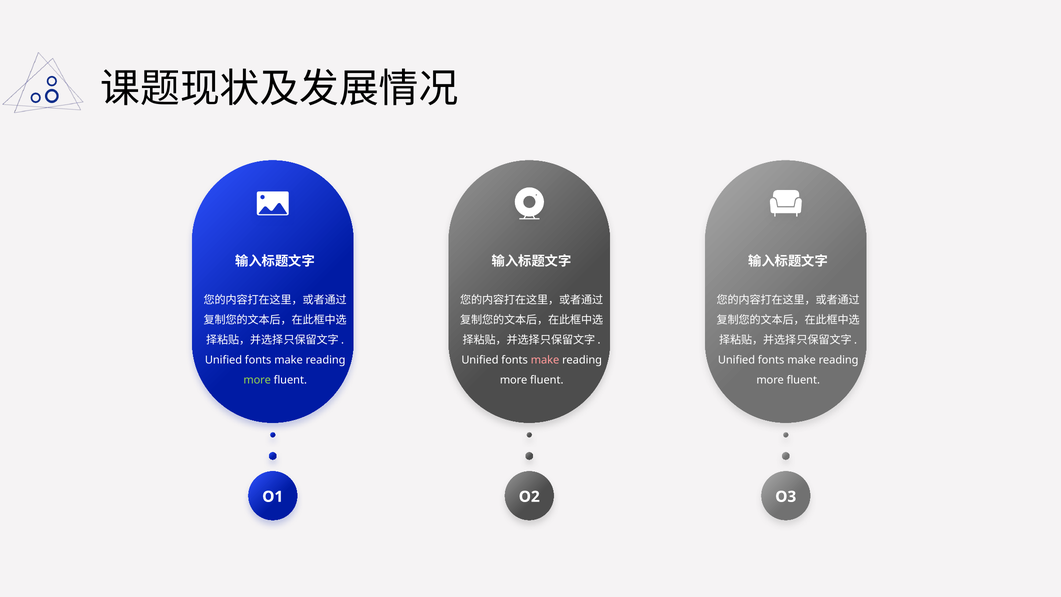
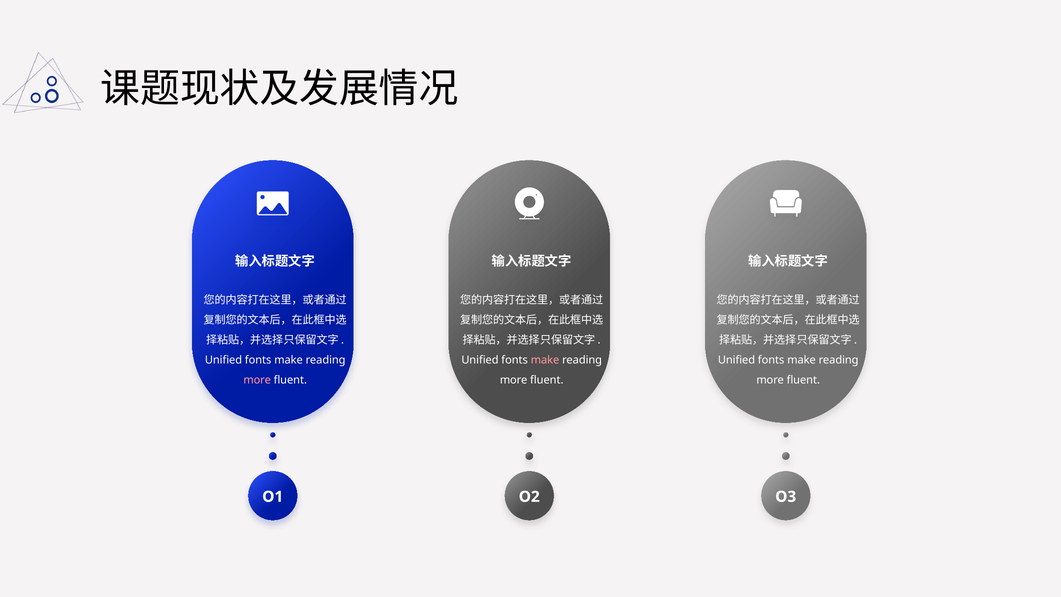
more colour: light green -> pink (257, 380)
